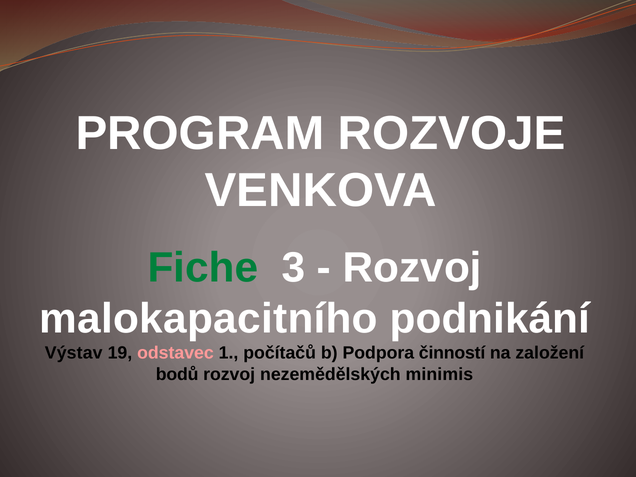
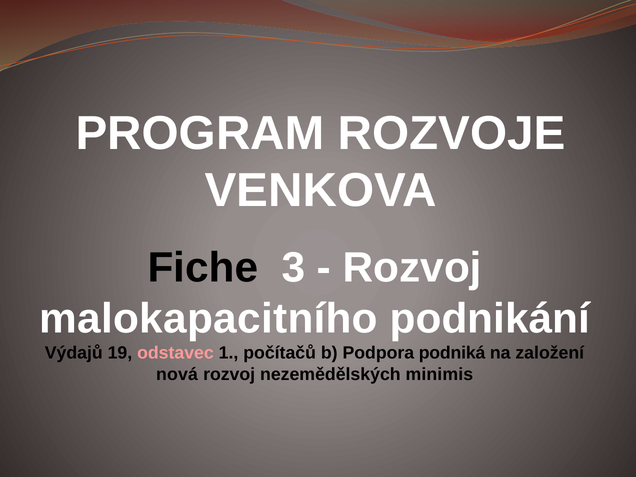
Fiche colour: green -> black (203, 268)
Výstav: Výstav -> Výdajů (74, 353)
činností: činností -> podniká (452, 353)
bodů: bodů -> nová (177, 374)
